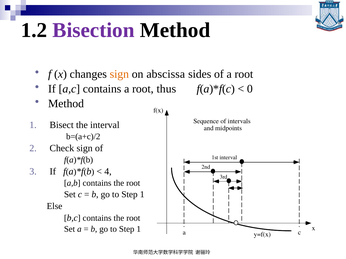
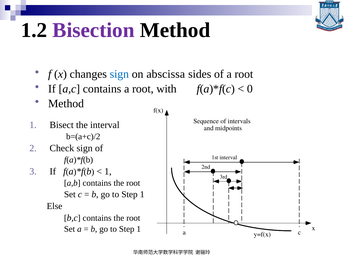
sign colour: orange -> blue (119, 74)
thus: thus -> with (166, 89)
4: 4 -> 1 (108, 172)
